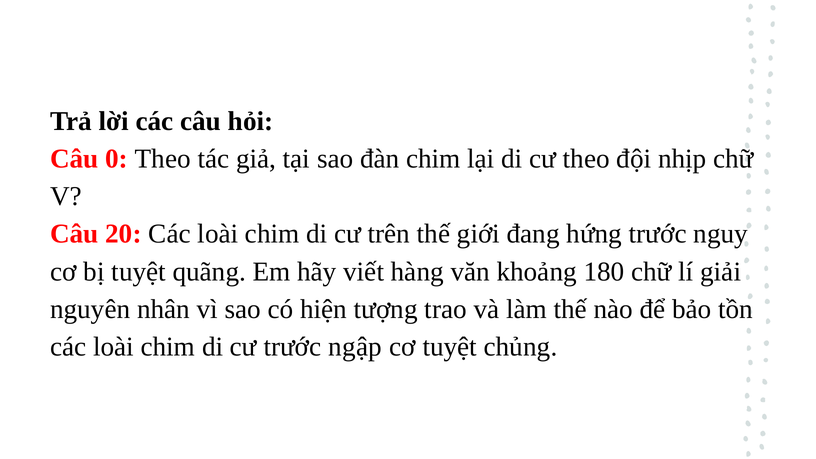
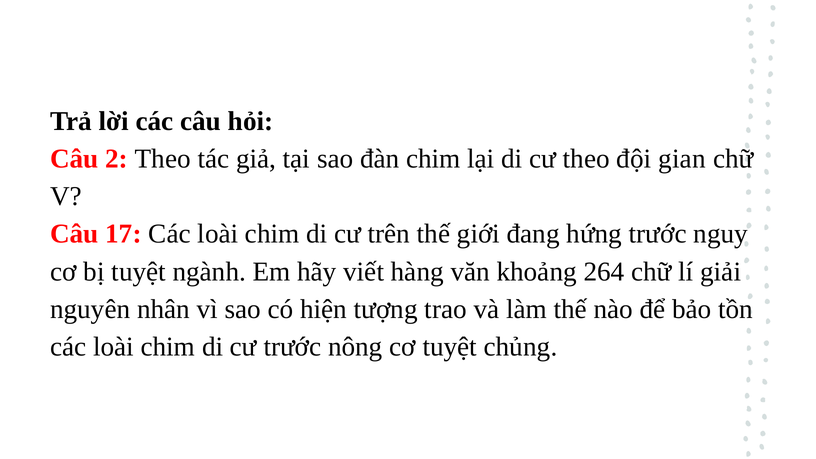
0: 0 -> 2 (117, 159)
nhịp: nhịp -> gian (682, 159)
20: 20 -> 17 (123, 234)
quãng: quãng -> ngành (209, 272)
180: 180 -> 264 (604, 272)
ngập: ngập -> nông (355, 347)
